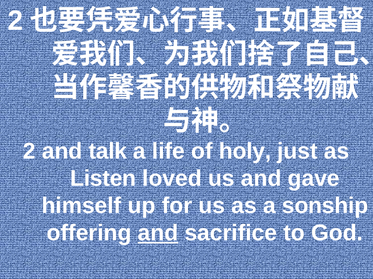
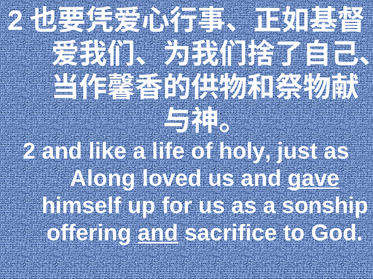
talk: talk -> like (108, 152)
Listen: Listen -> Along (103, 179)
gave underline: none -> present (314, 179)
